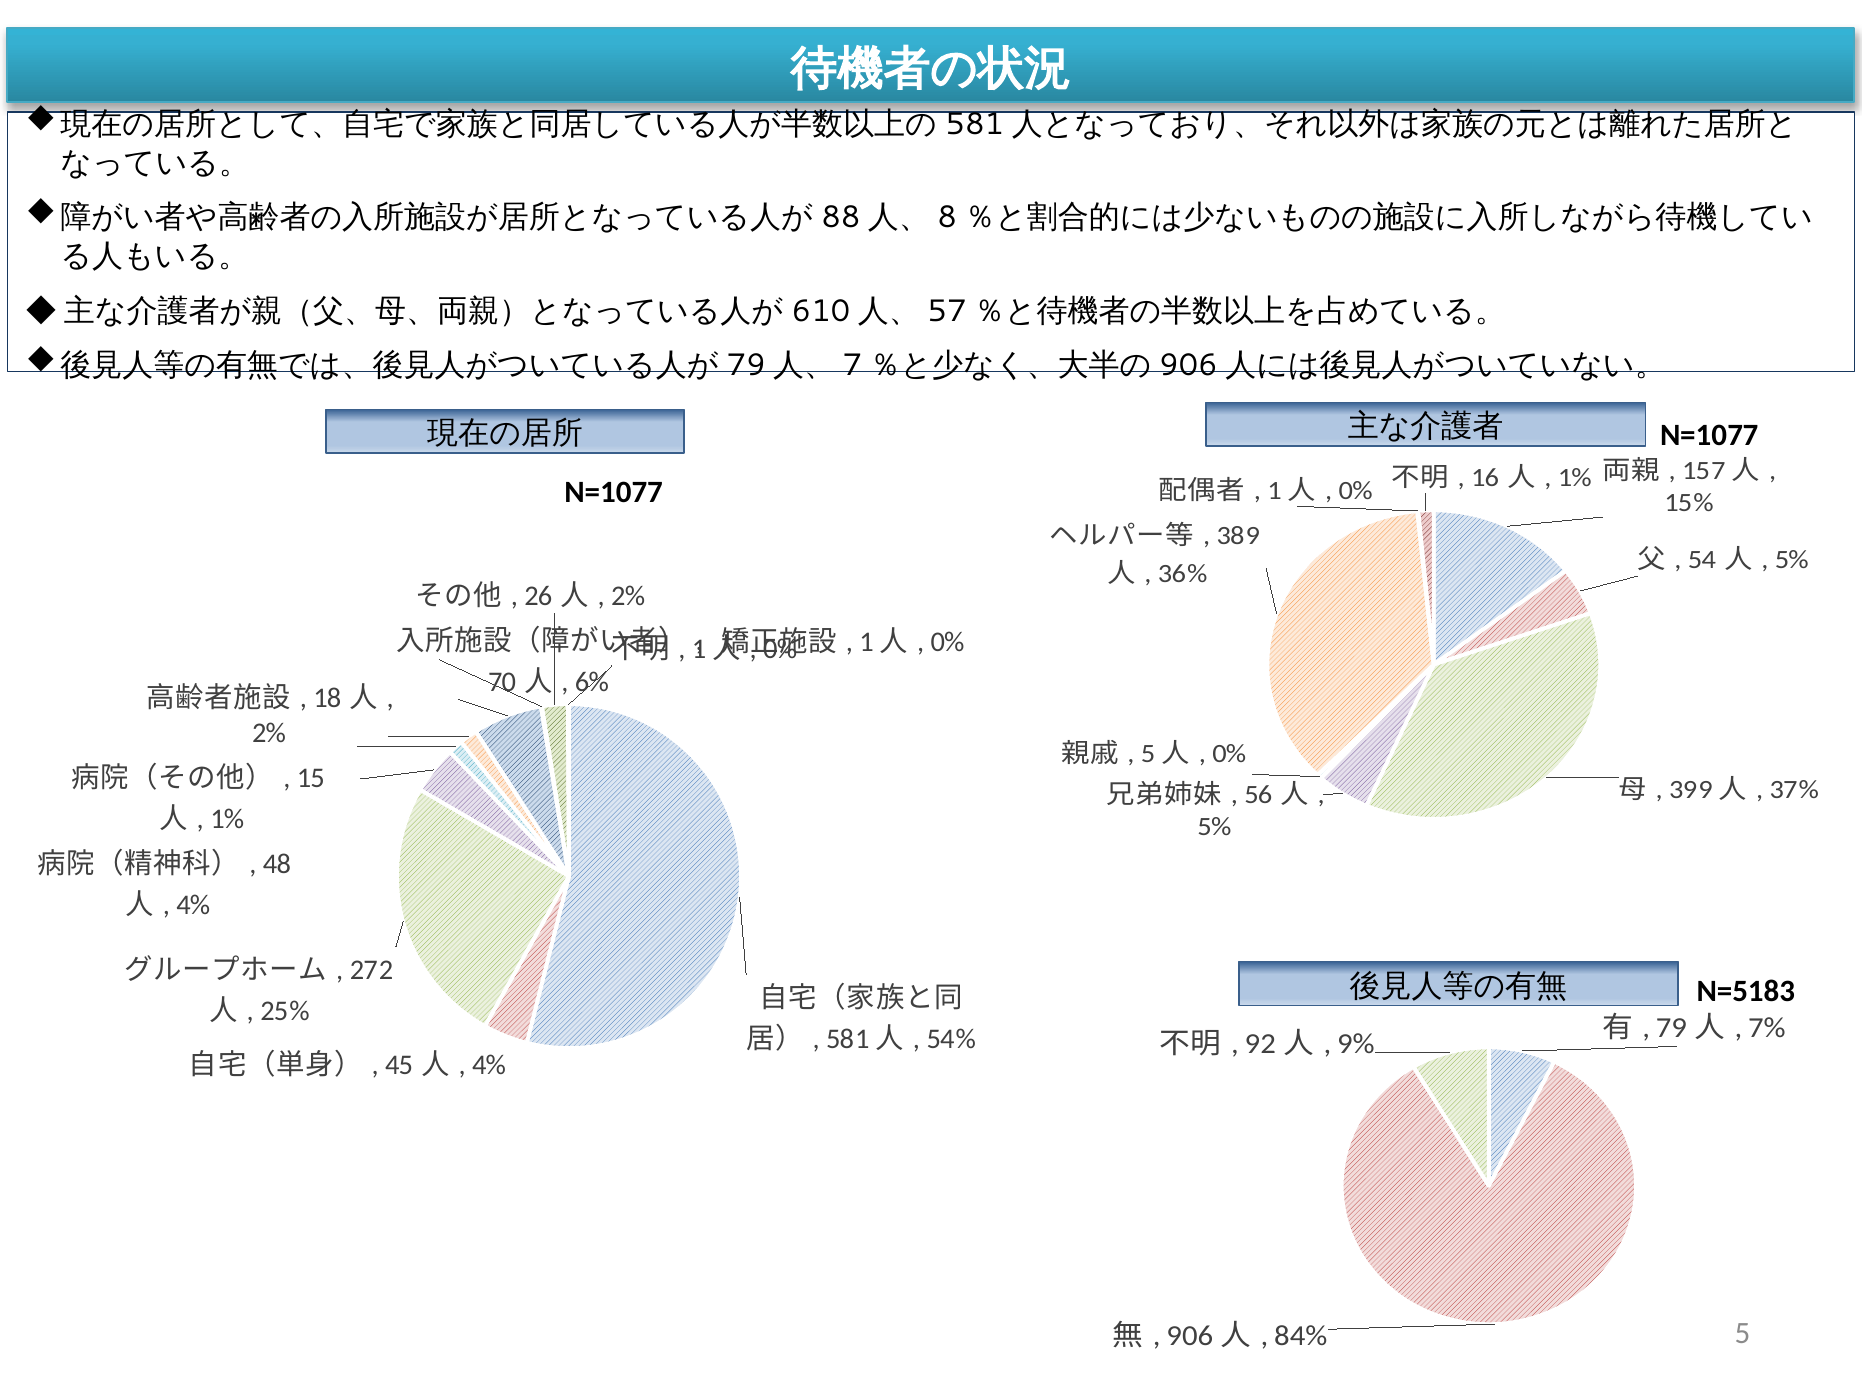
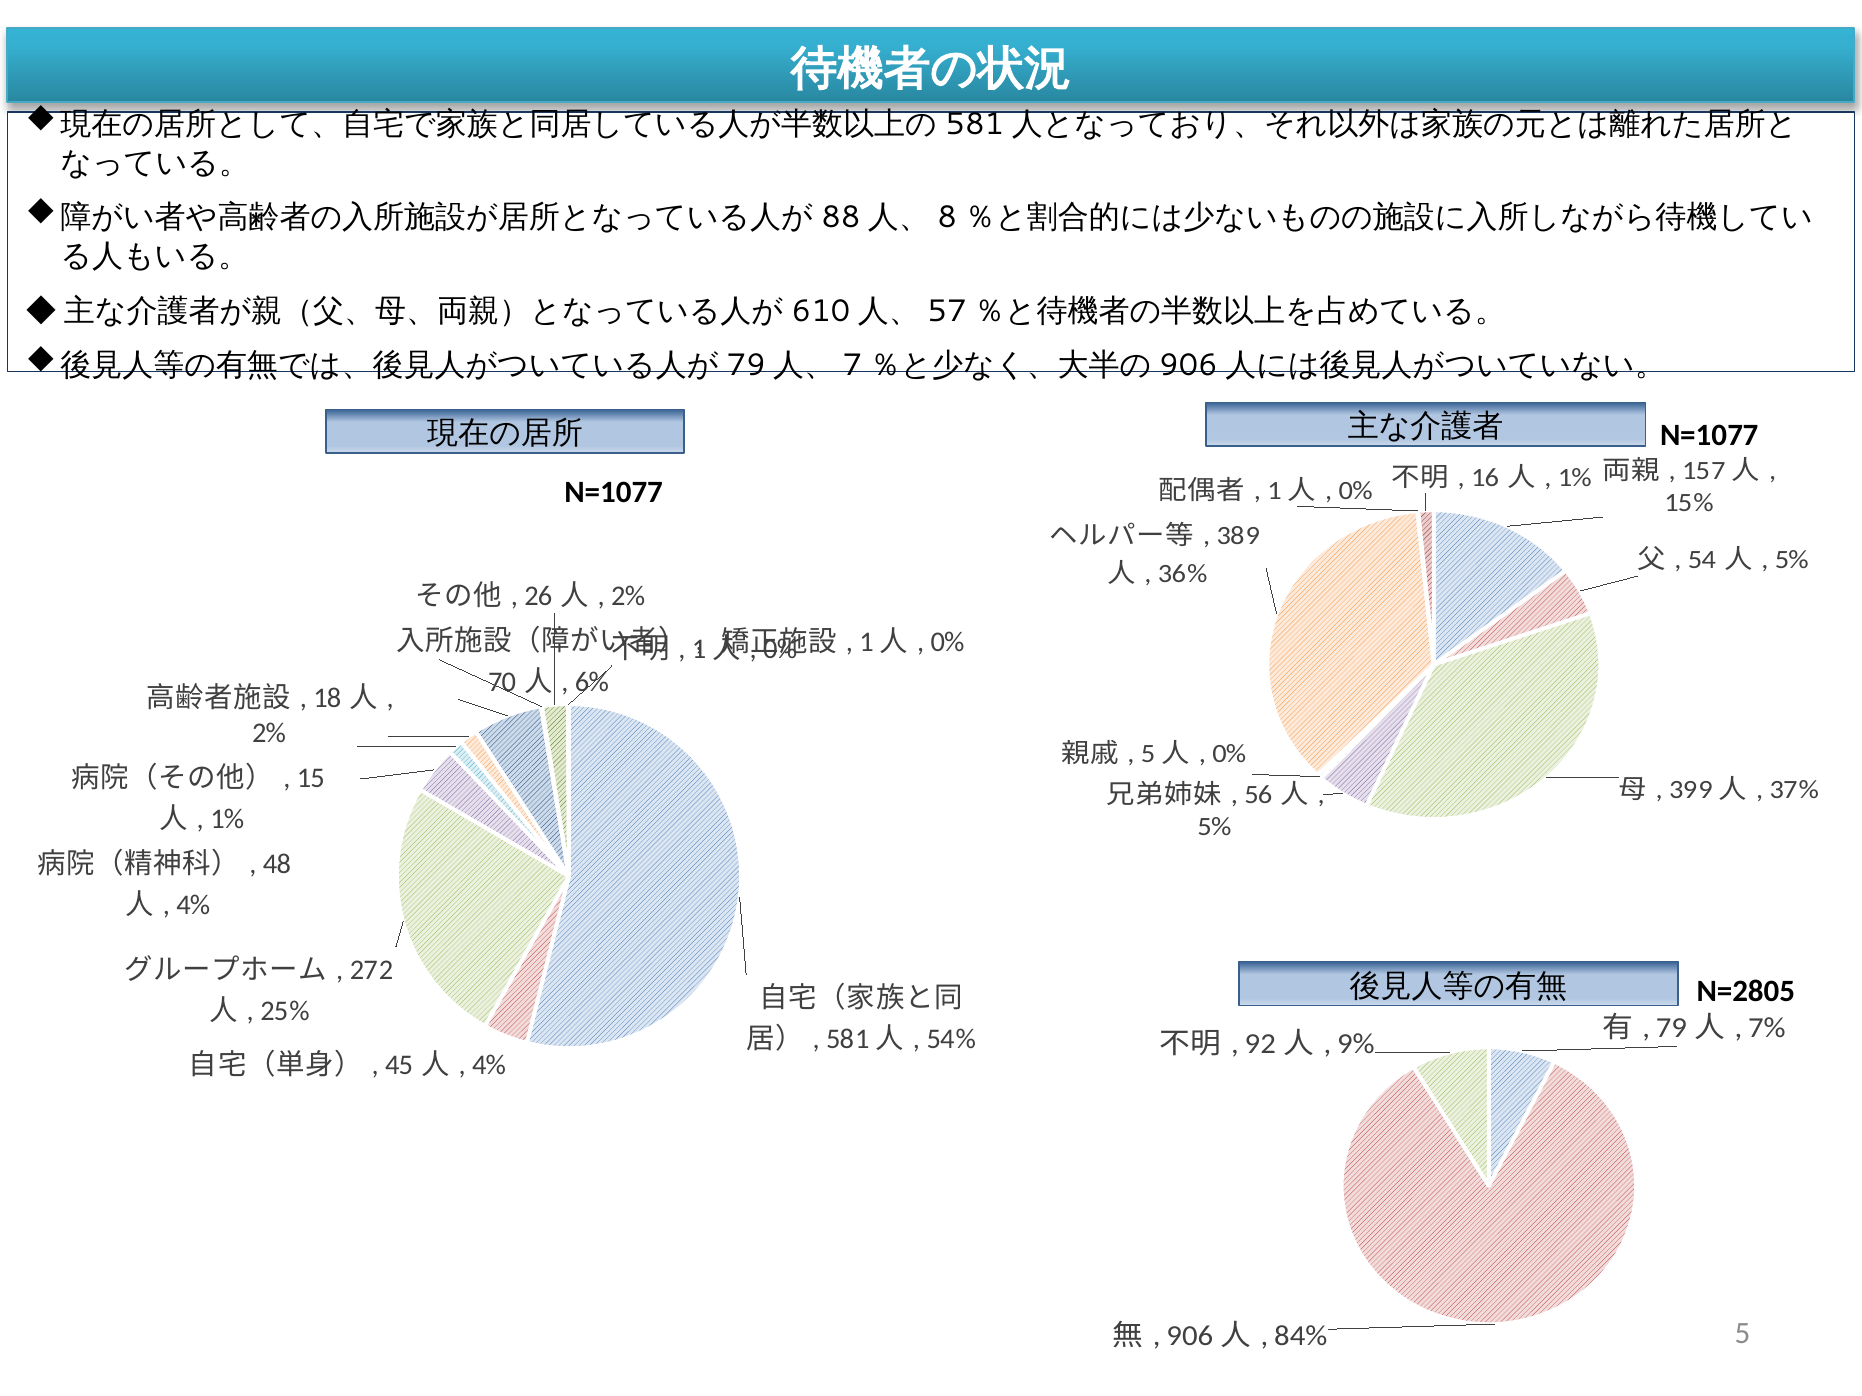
N=5183: N=5183 -> N=2805 (1746, 992)
